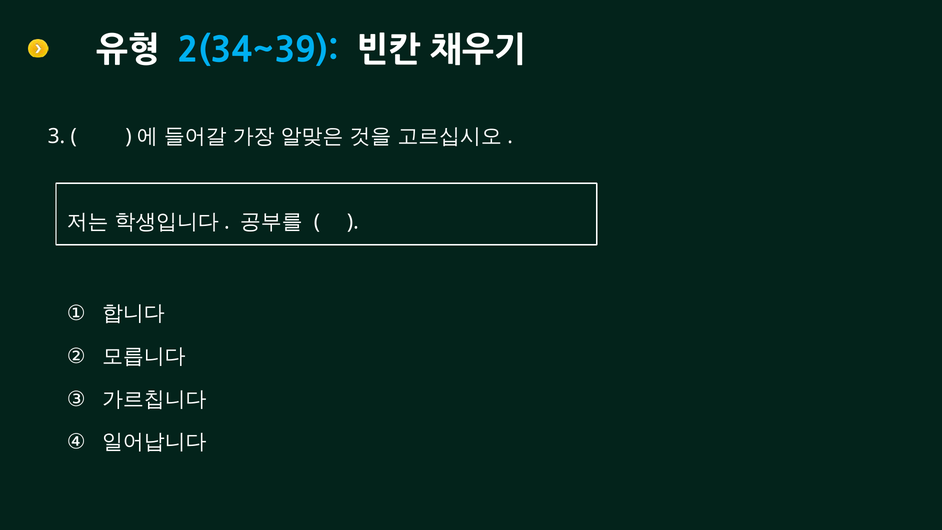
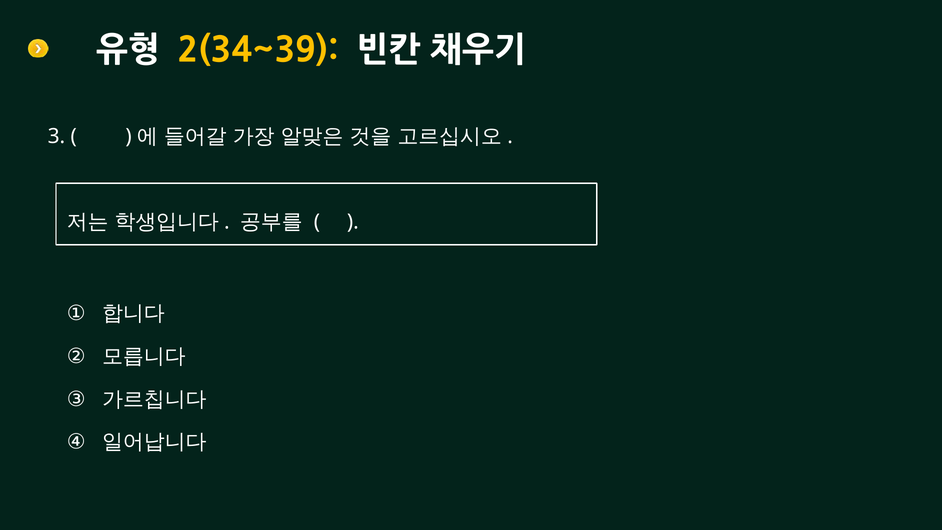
2(34~39 colour: light blue -> yellow (258, 50)
